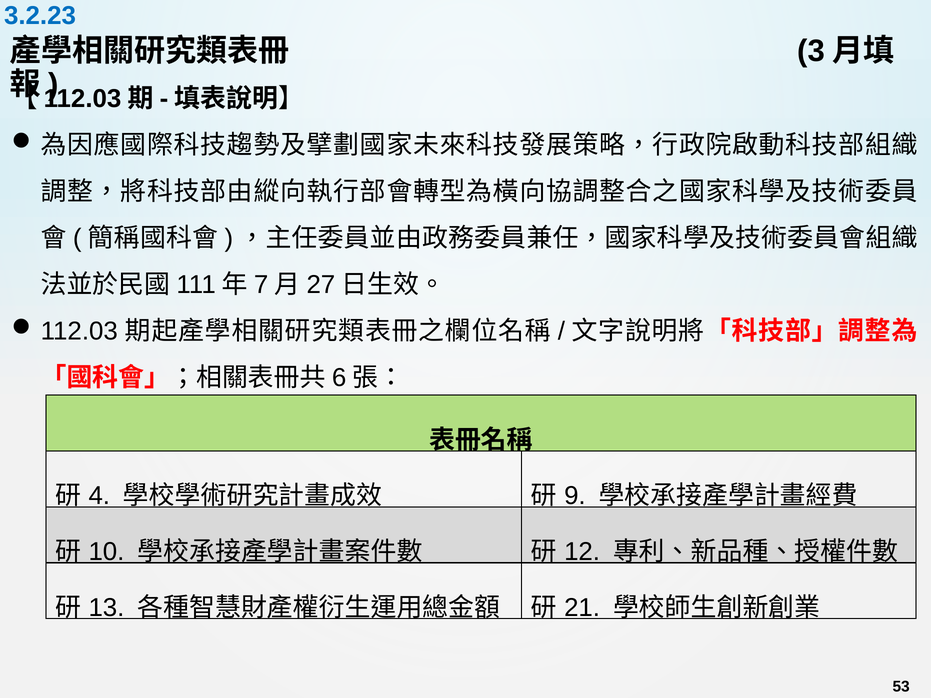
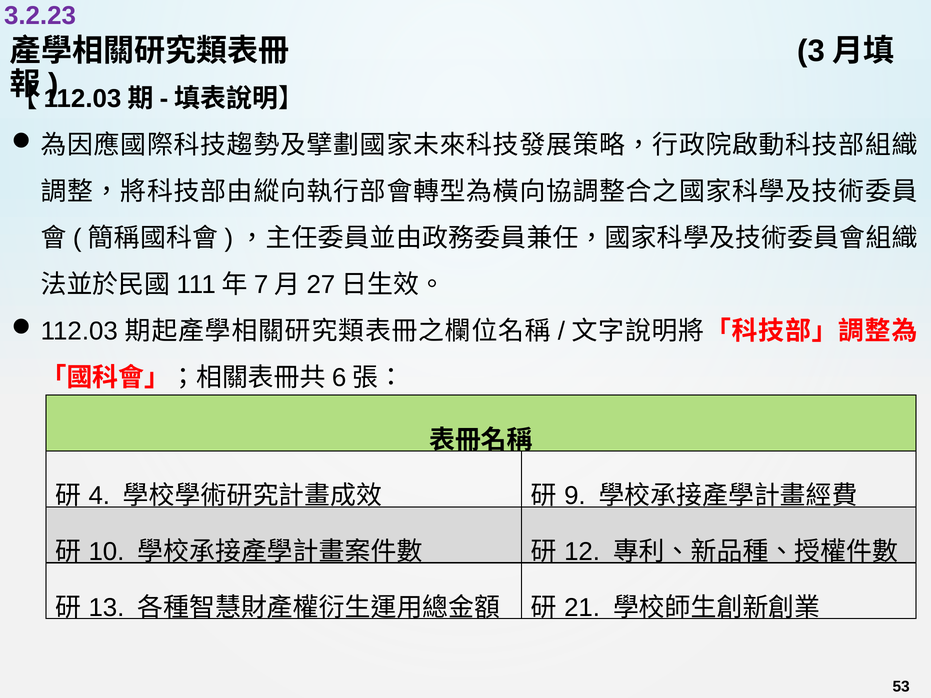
3.2.23 colour: blue -> purple (40, 16)
